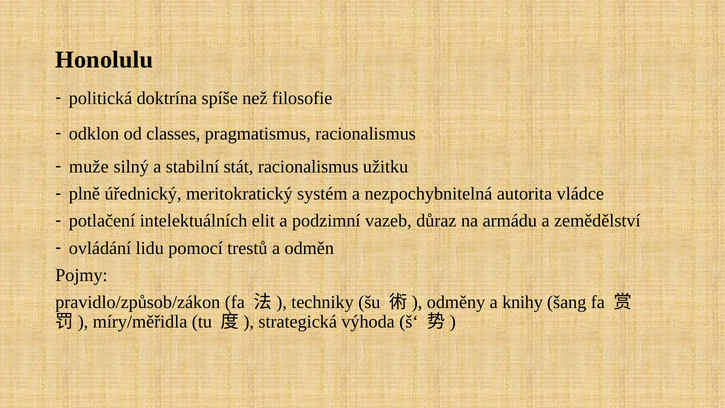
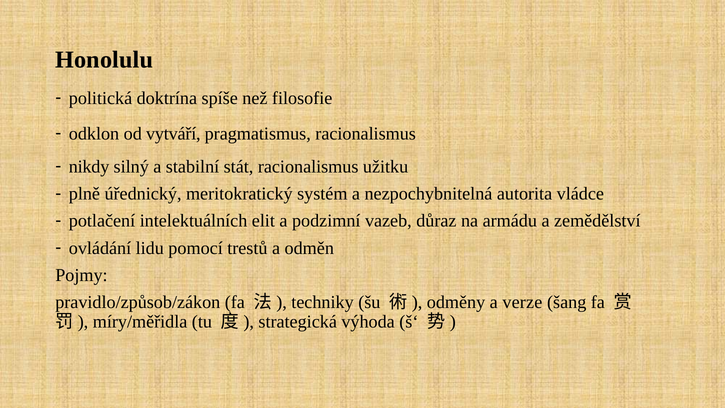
classes: classes -> vytváří (173, 134)
muže: muže -> nikdy (89, 167)
knihy: knihy -> verze (522, 302)
